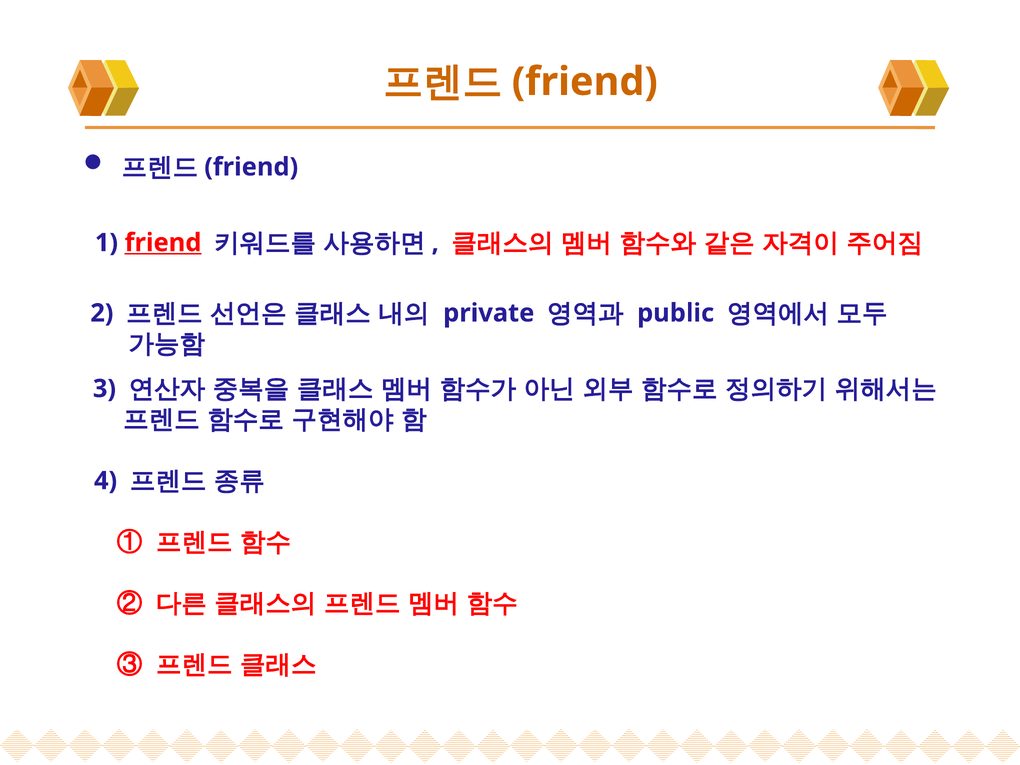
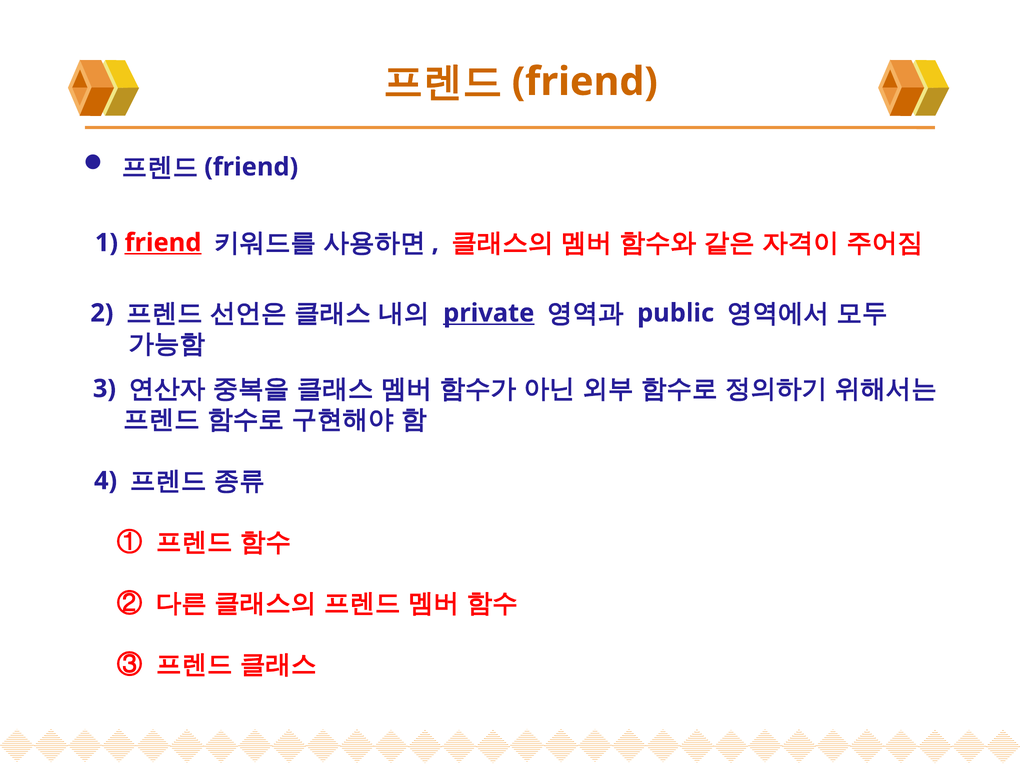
private underline: none -> present (489, 313)
